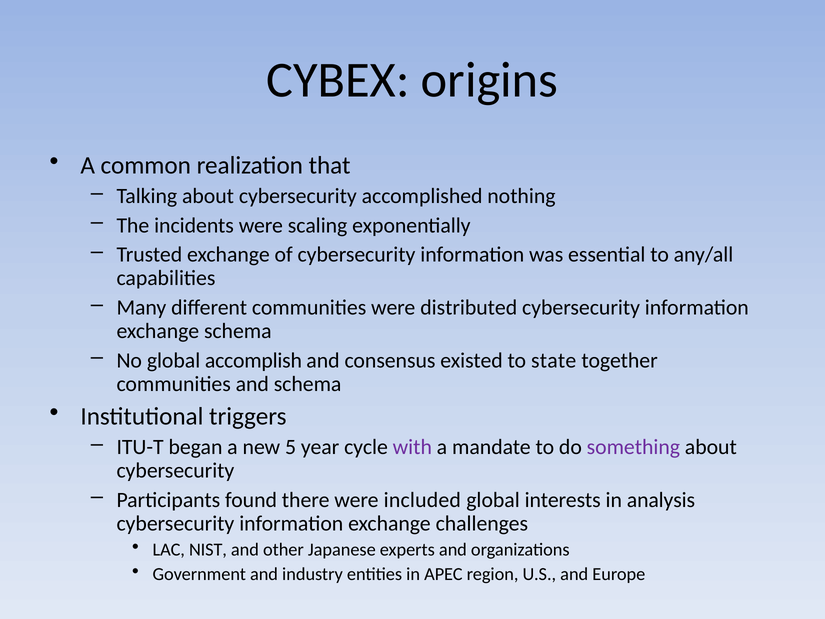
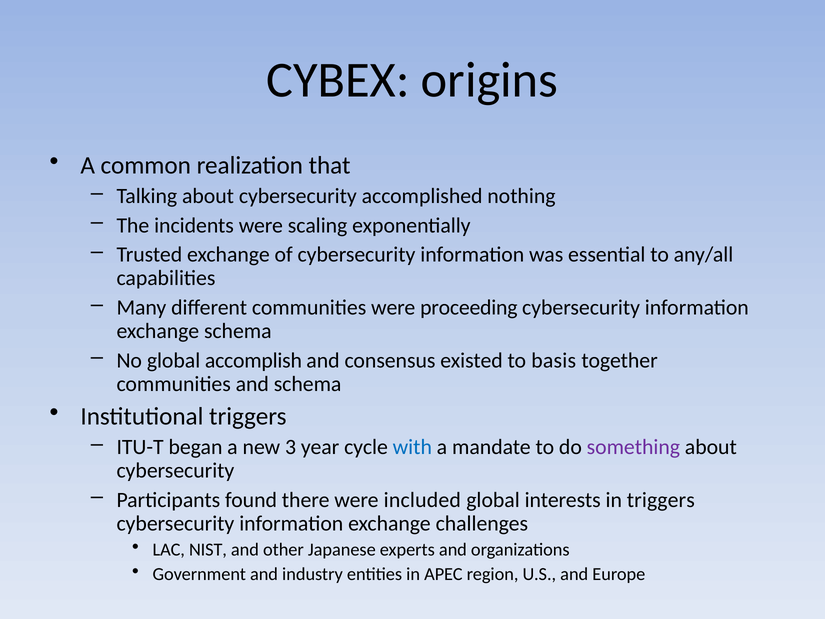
distributed: distributed -> proceeding (469, 307)
state: state -> basis (554, 360)
5: 5 -> 3 (291, 447)
with colour: purple -> blue (412, 447)
in analysis: analysis -> triggers (661, 500)
